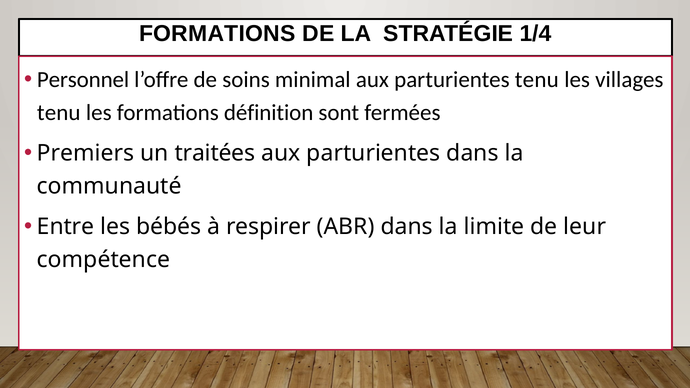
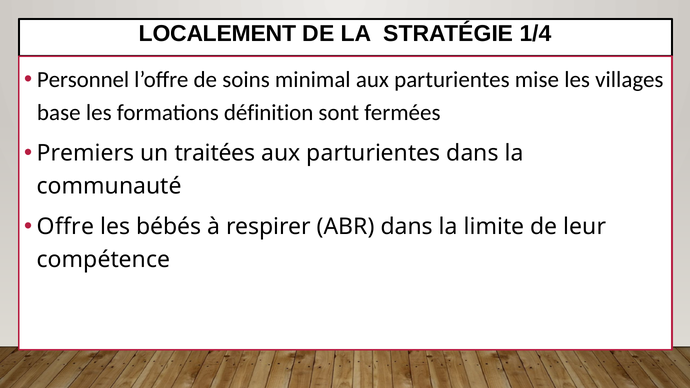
FORMATIONS: FORMATIONS -> LOCALEMENT (218, 34)
parturientes tenu: tenu -> mise (537, 80)
tenu: tenu -> base (59, 113)
Entre: Entre -> Offre (65, 227)
